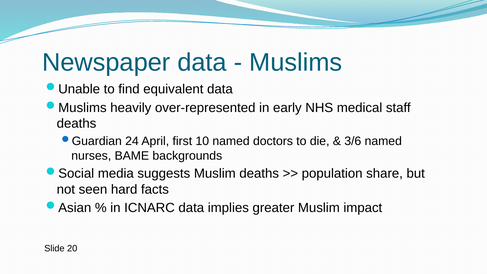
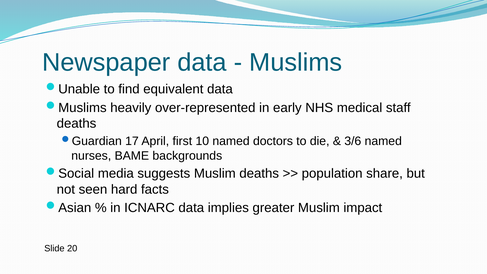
24: 24 -> 17 (132, 141)
